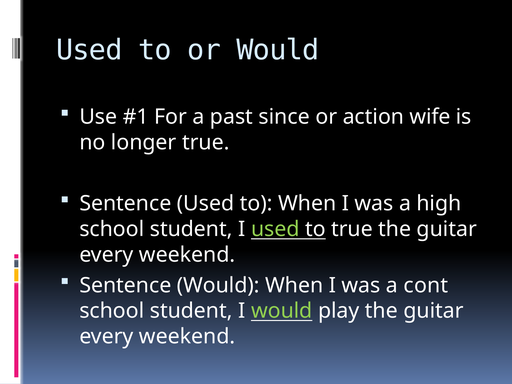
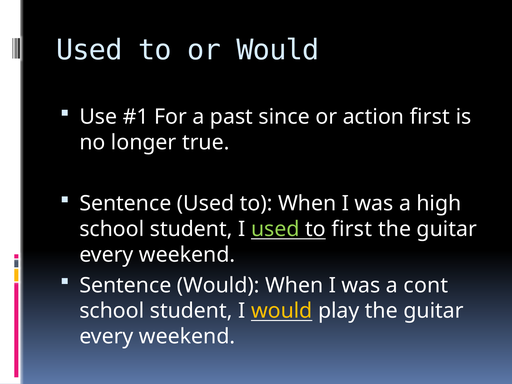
action wife: wife -> first (430, 117)
to true: true -> first (352, 229)
would colour: light green -> yellow (282, 311)
